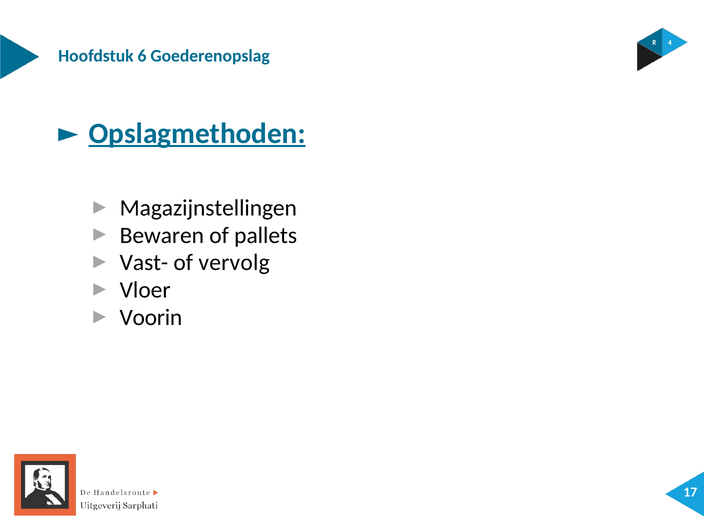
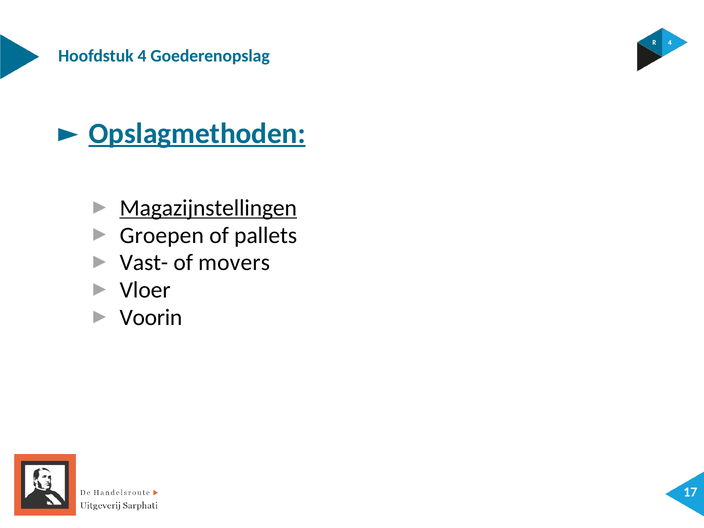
6: 6 -> 4 (142, 56)
Magazijnstellingen underline: none -> present (208, 208)
Bewaren: Bewaren -> Groepen (162, 235)
vervolg: vervolg -> movers (234, 263)
